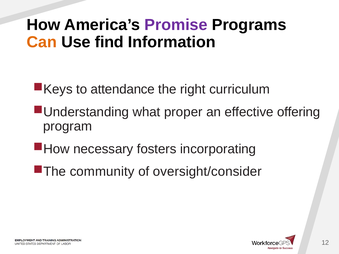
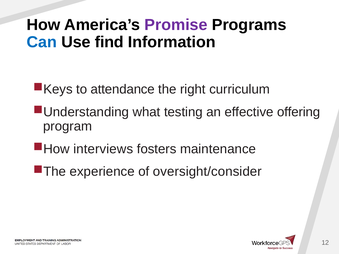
Can colour: orange -> blue (42, 42)
proper: proper -> testing (183, 112)
necessary: necessary -> interviews (103, 149)
incorporating: incorporating -> maintenance (218, 149)
community: community -> experience (102, 172)
